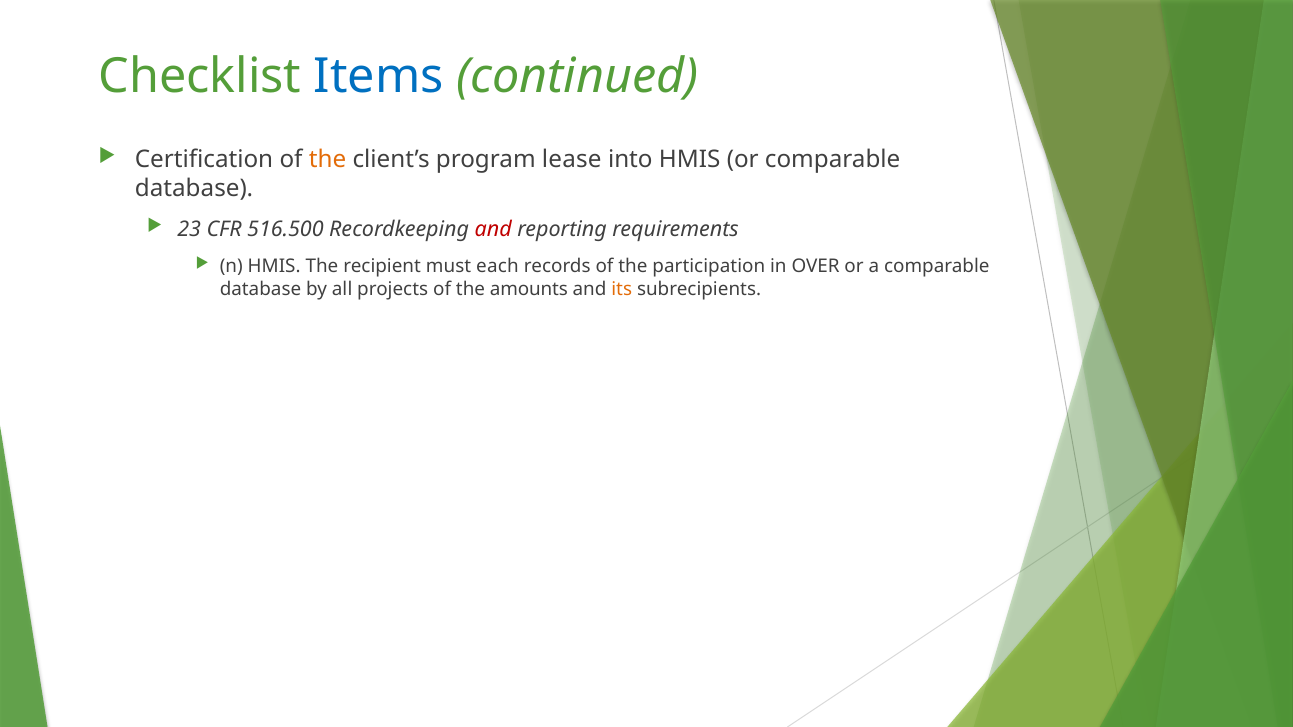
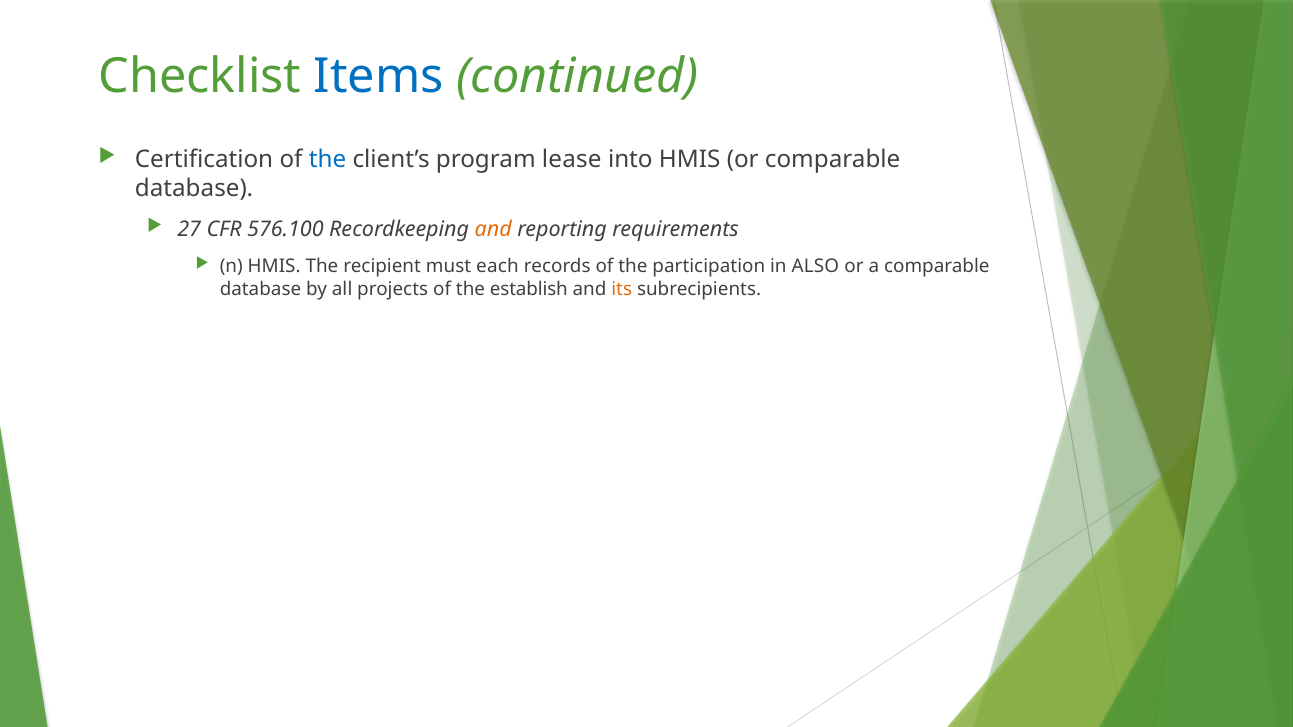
the colour: orange -> blue (328, 159)
23: 23 -> 27 (189, 229)
516.500: 516.500 -> 576.100 (285, 229)
and colour: red -> orange (493, 229)
OVER: OVER -> ALSO (815, 267)
amounts: amounts -> establish (529, 290)
